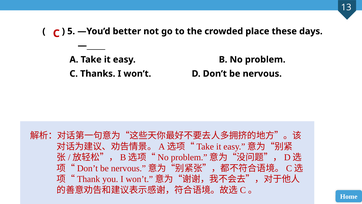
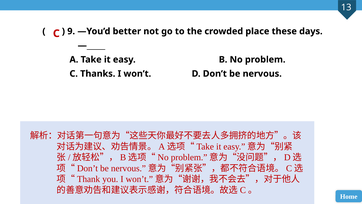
5: 5 -> 9 (71, 31)
